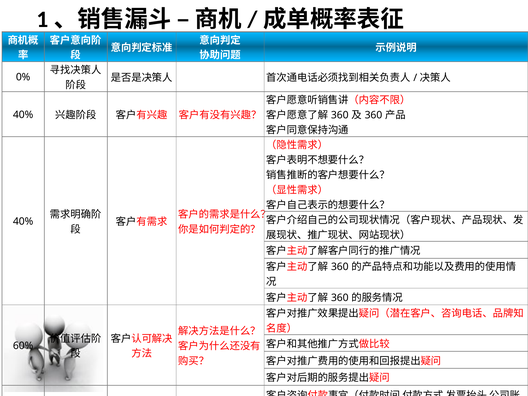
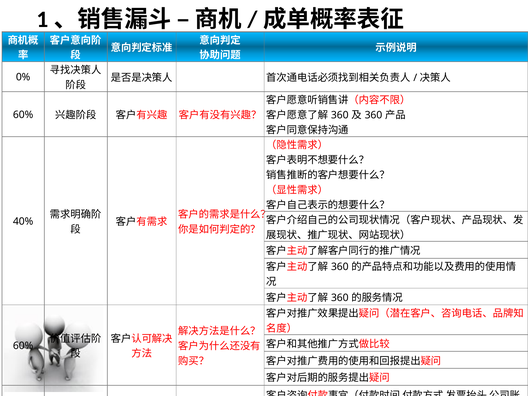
40%: 40% -> 60% (23, 115)
